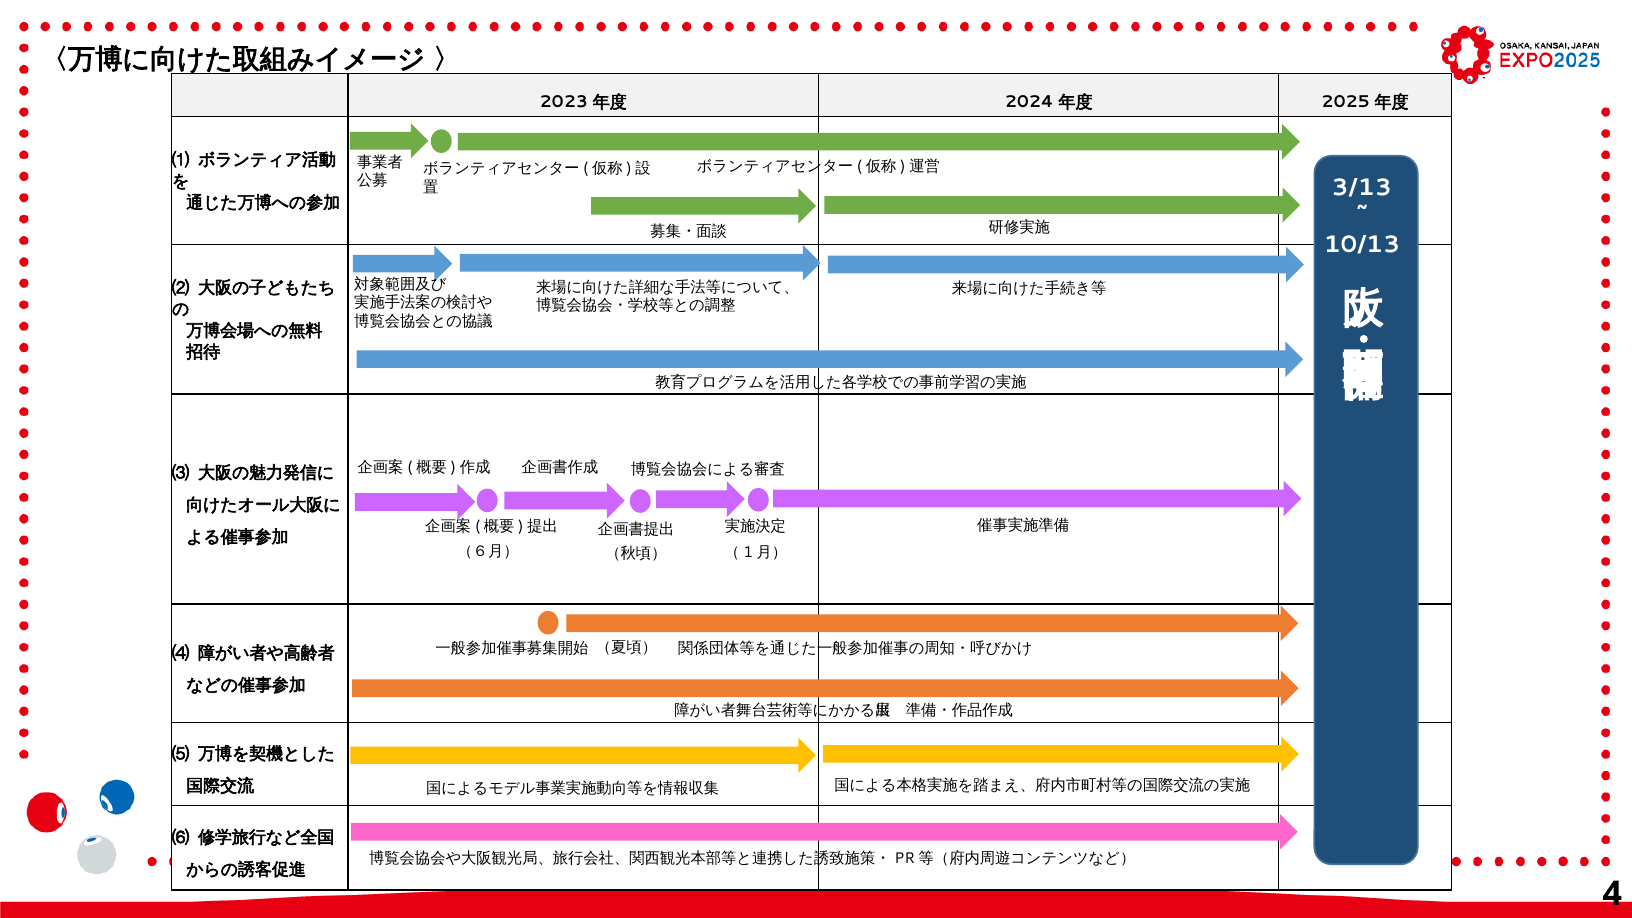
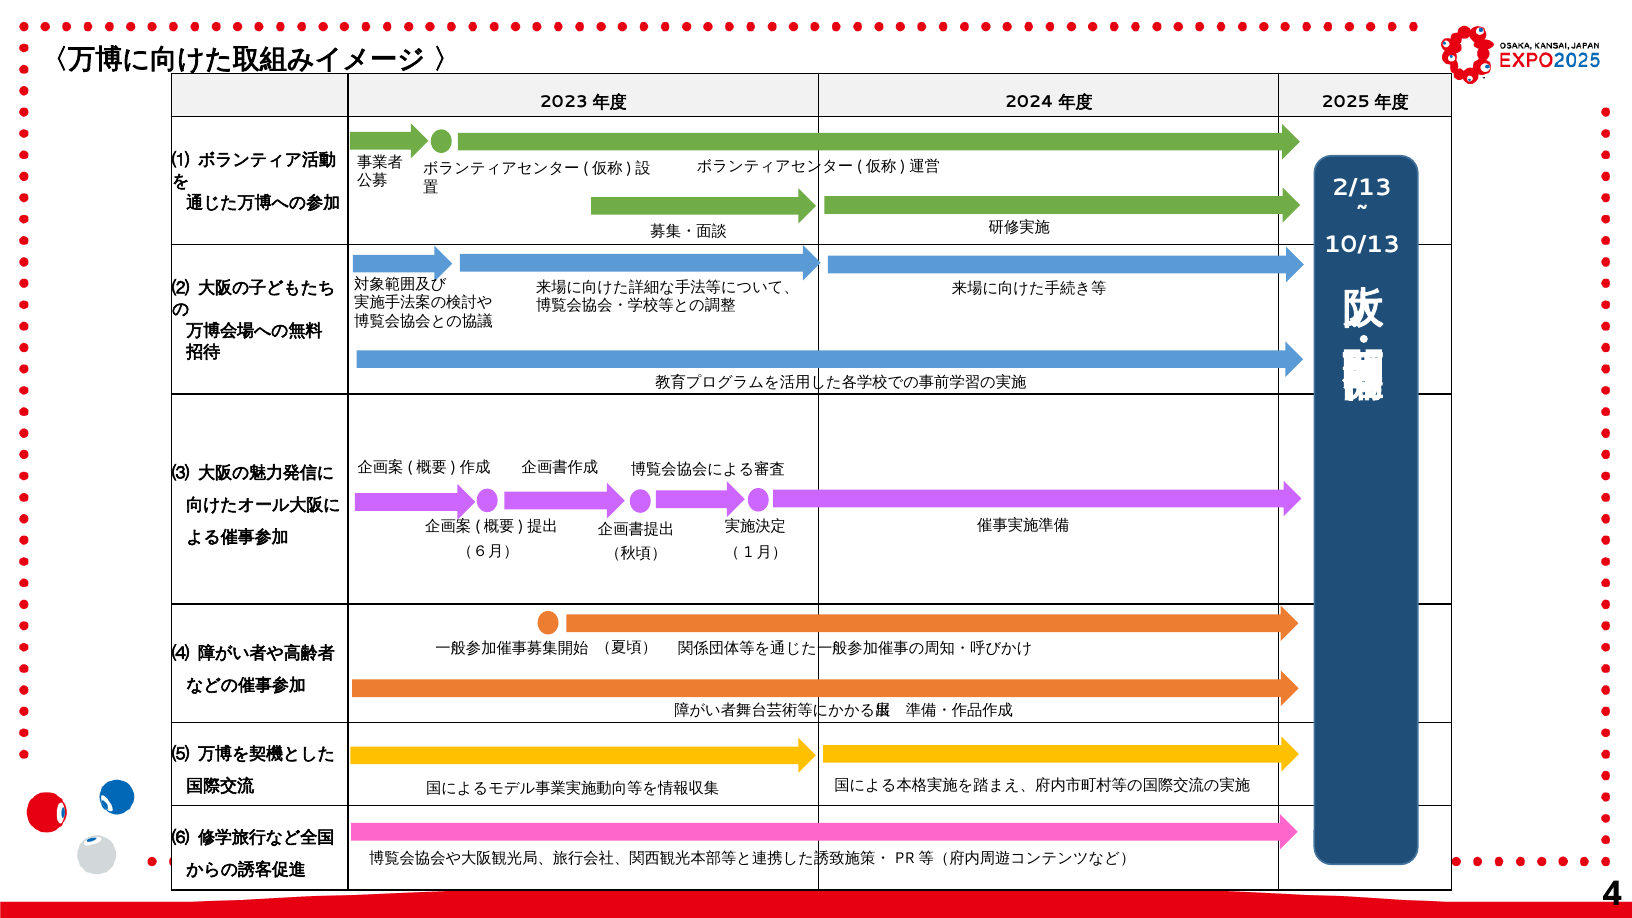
3/13: 3/13 -> 2/13 (1362, 187)
